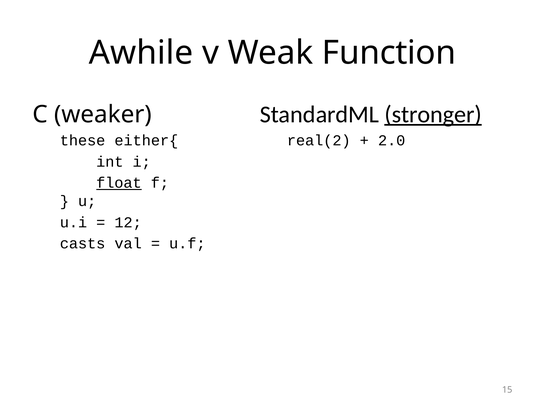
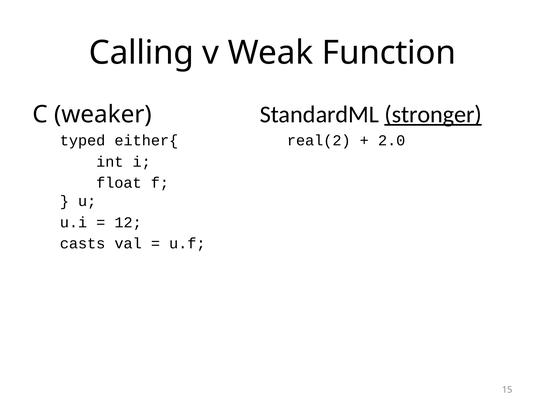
Awhile: Awhile -> Calling (141, 53)
these: these -> typed (83, 140)
float underline: present -> none (119, 183)
